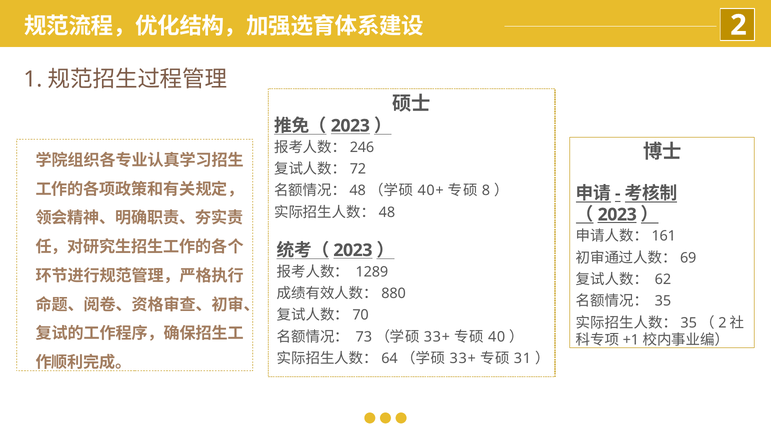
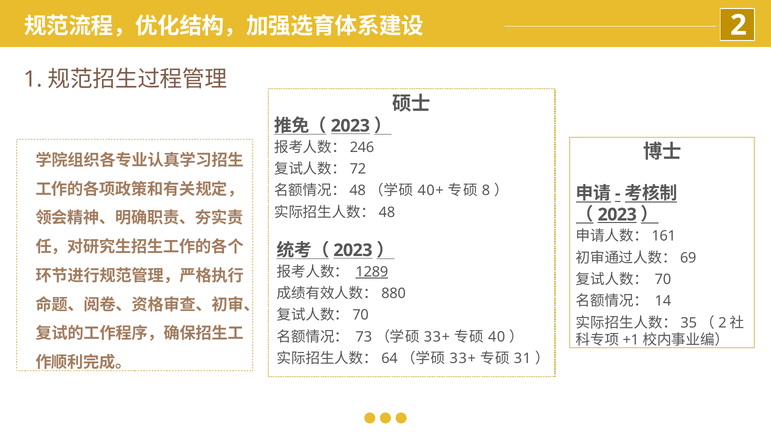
1289 underline: none -> present (372, 272)
62: 62 -> 70 (663, 280)
35: 35 -> 14 (663, 302)
